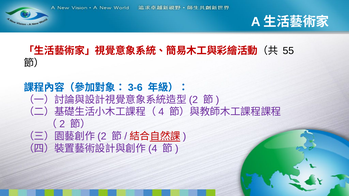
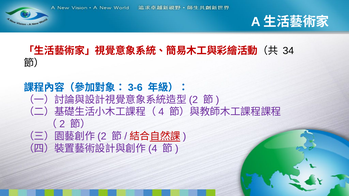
55: 55 -> 34 (288, 51)
